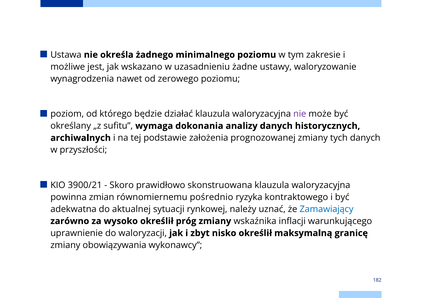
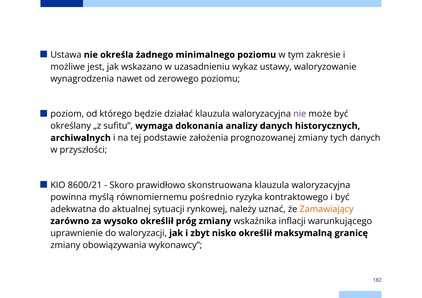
żadne: żadne -> wykaz (245, 67)
3900/21: 3900/21 -> 8600/21 (85, 185)
zmian: zmian -> myślą (102, 197)
Zamawiający colour: blue -> orange (327, 209)
